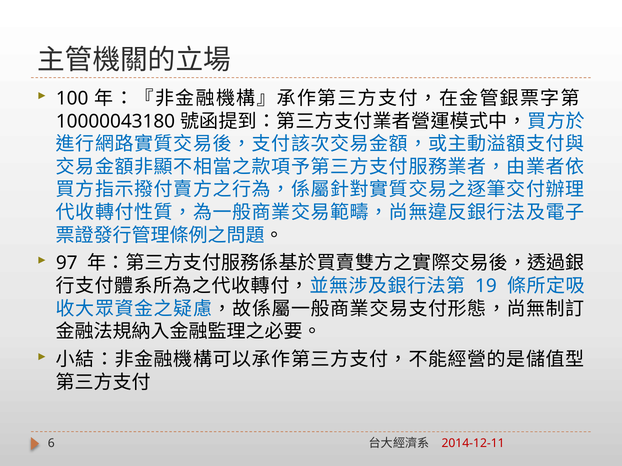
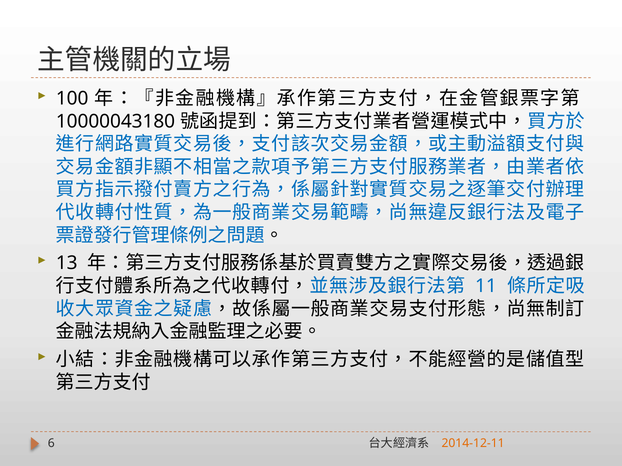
97: 97 -> 13 (67, 264)
19: 19 -> 11 (486, 286)
2014-12-11 colour: red -> orange (473, 444)
